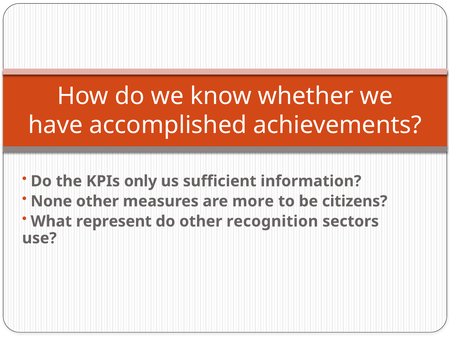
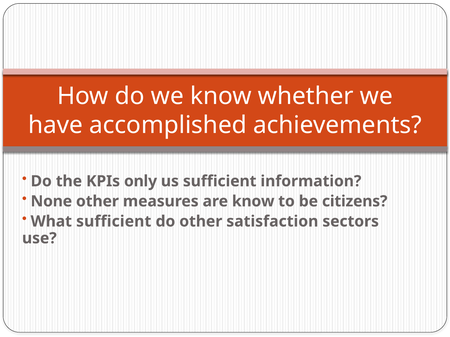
are more: more -> know (253, 202)
What represent: represent -> sufficient (114, 222)
recognition: recognition -> satisfaction (272, 222)
